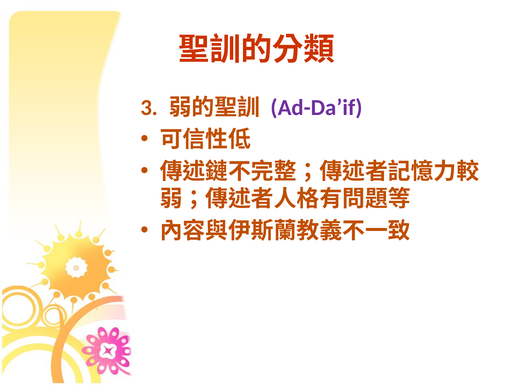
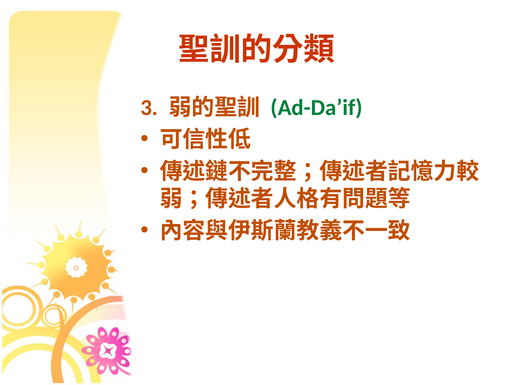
Ad-Da’if colour: purple -> green (317, 108)
